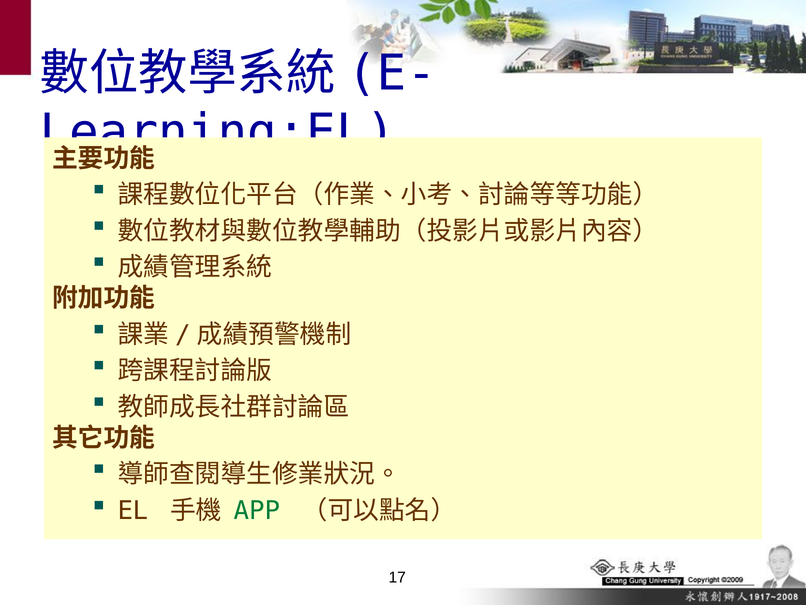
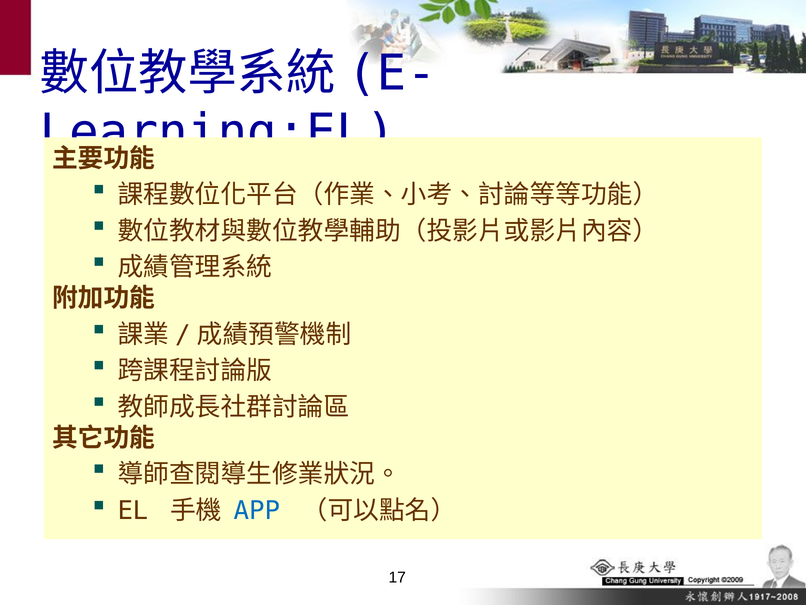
APP colour: green -> blue (257, 510)
